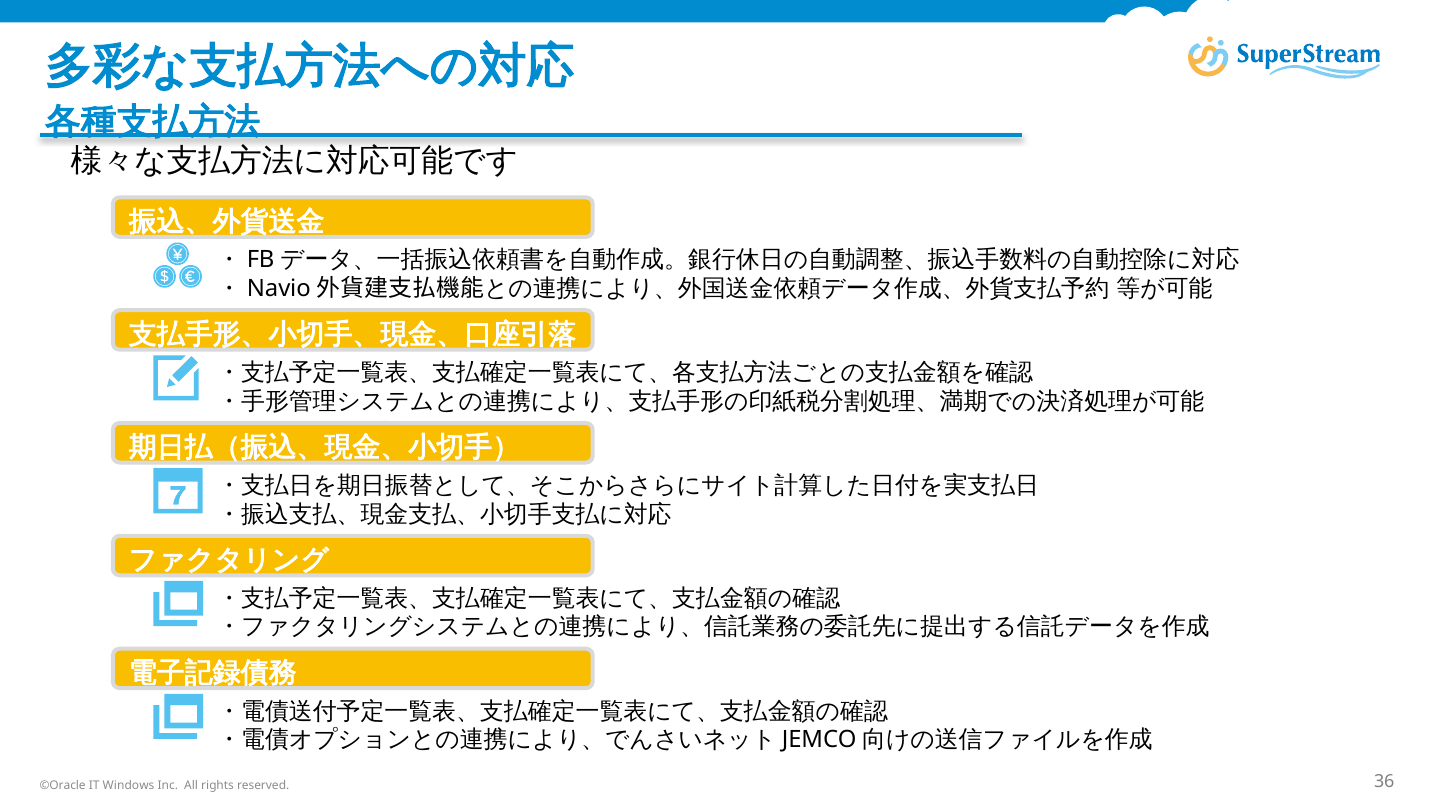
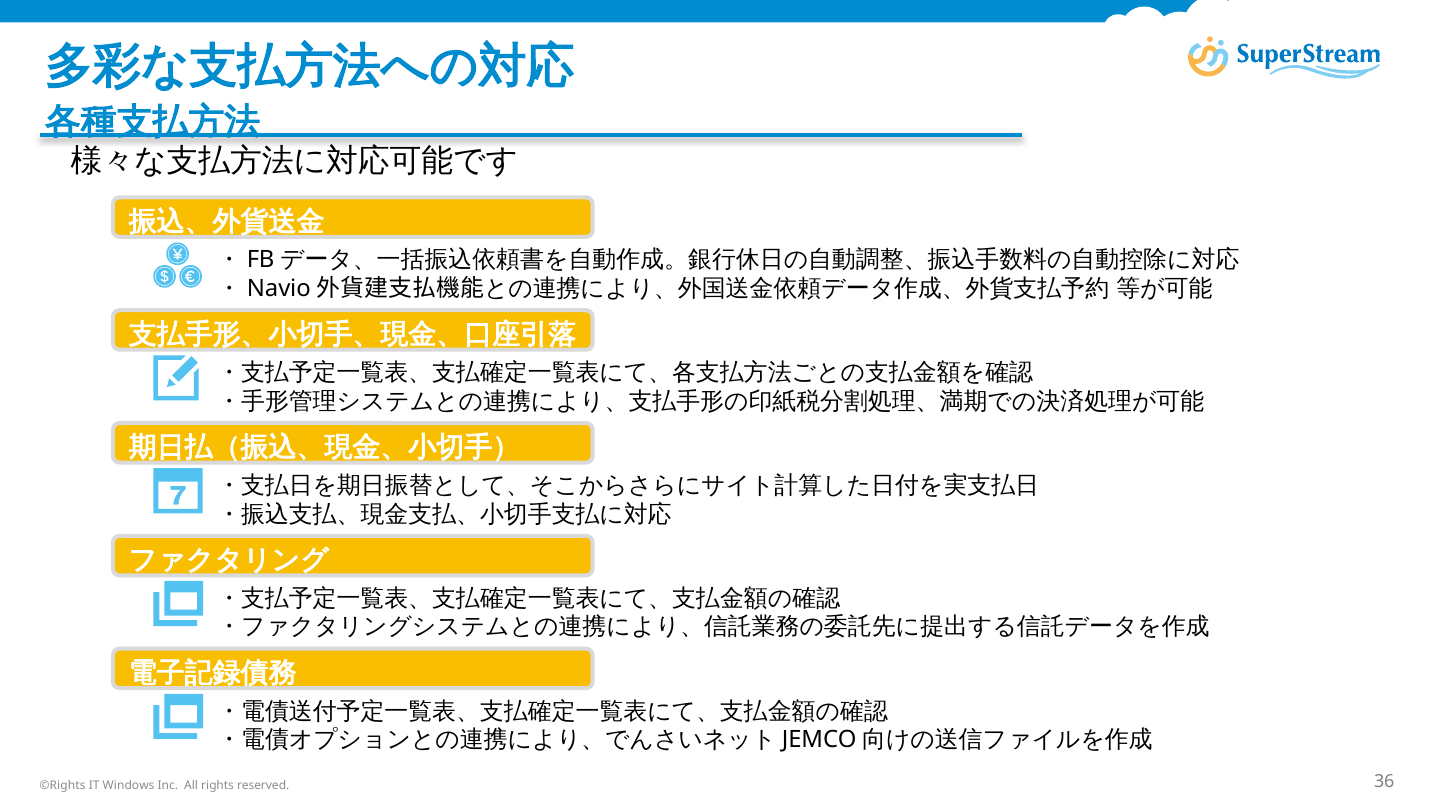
©Oracle: ©Oracle -> ©Rights (63, 786)
